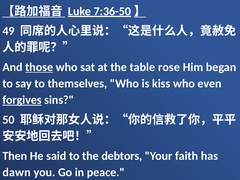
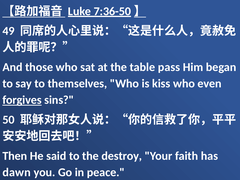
those underline: present -> none (39, 67)
rose: rose -> pass (169, 67)
debtors: debtors -> destroy (122, 156)
